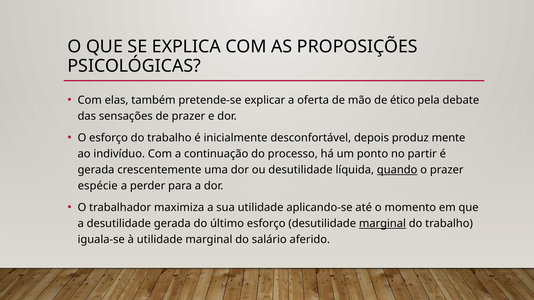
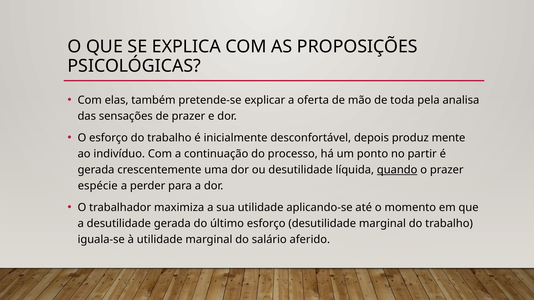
ético: ético -> toda (402, 100)
debate: debate -> analisa (461, 100)
marginal underline: present -> none (382, 224)
